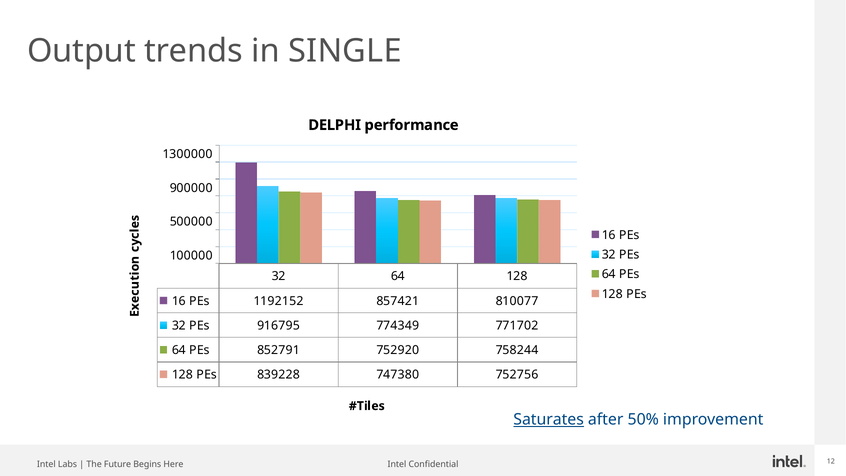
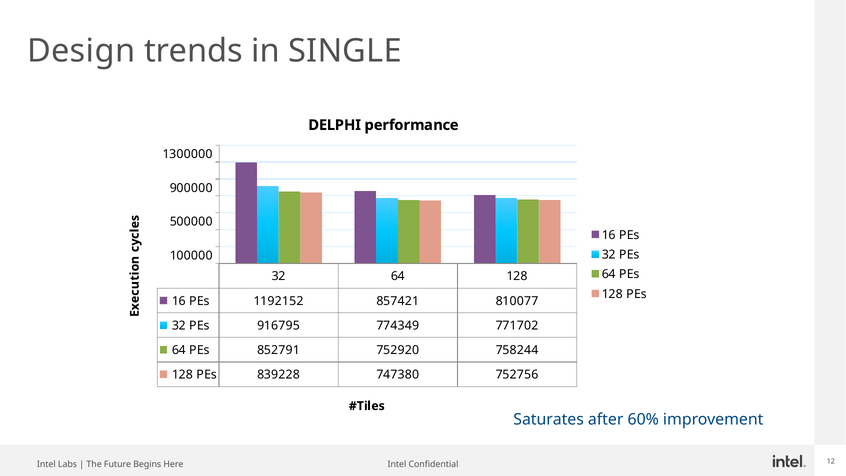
Output: Output -> Design (81, 51)
Saturates underline: present -> none (549, 420)
50%: 50% -> 60% (643, 420)
